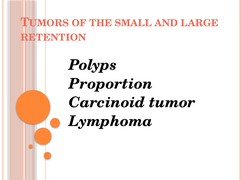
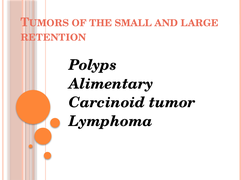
Proportion: Proportion -> Alimentary (111, 84)
